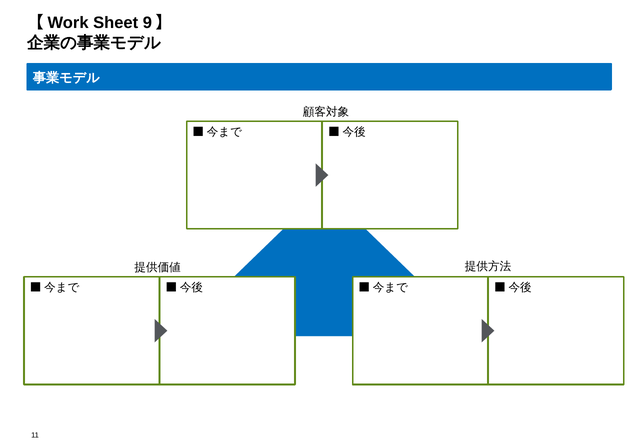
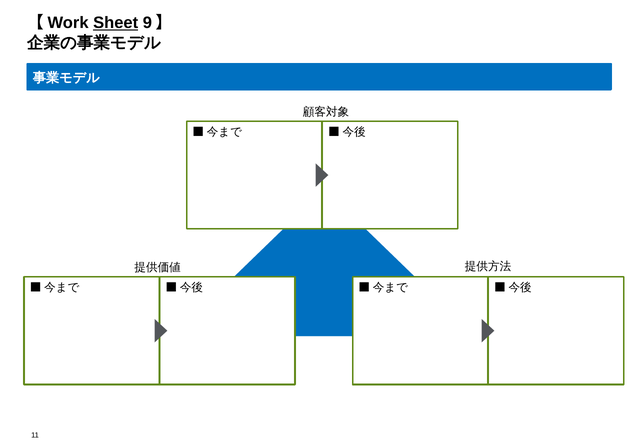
Sheet underline: none -> present (116, 23)
